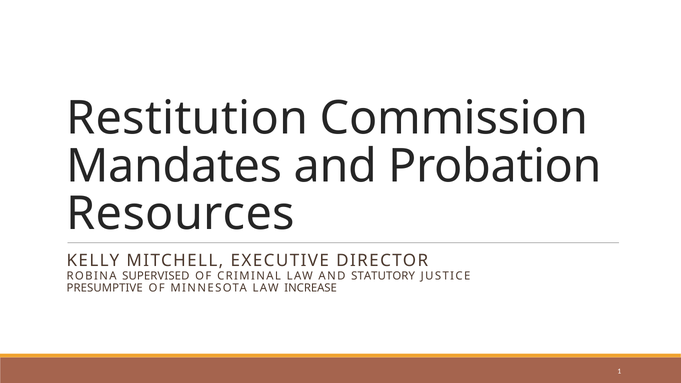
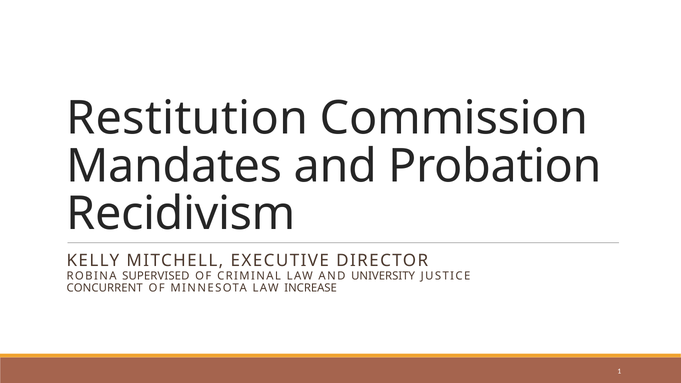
Resources: Resources -> Recidivism (181, 214)
STATUTORY: STATUTORY -> UNIVERSITY (383, 276)
PRESUMPTIVE: PRESUMPTIVE -> CONCURRENT (105, 288)
